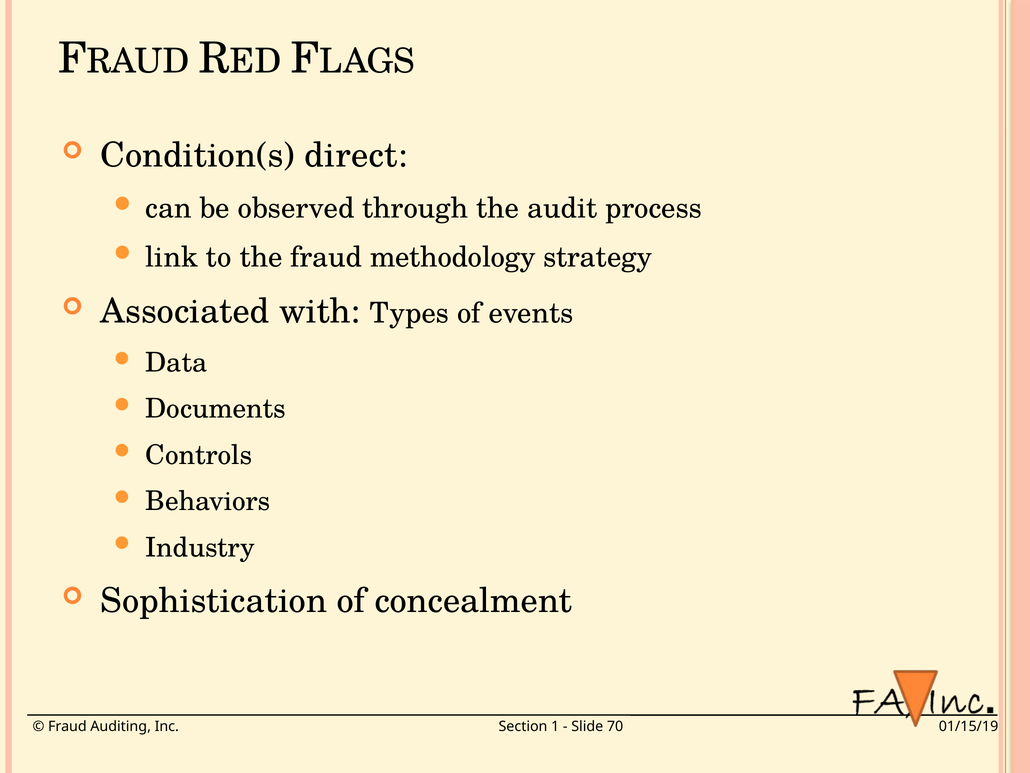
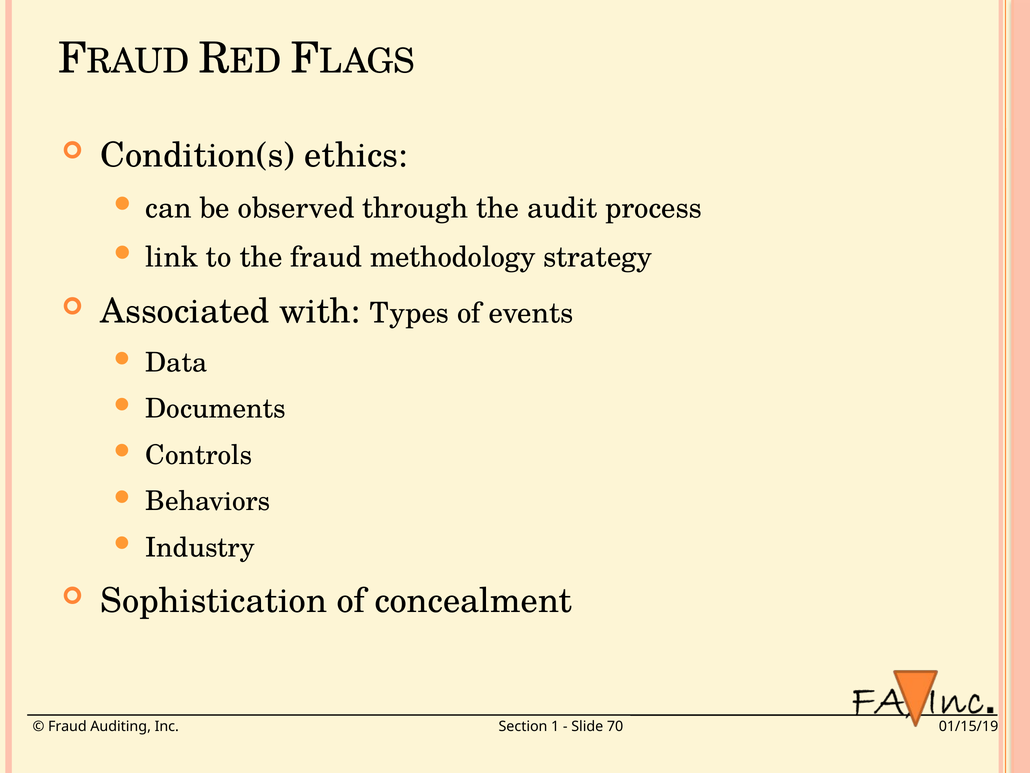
direct: direct -> ethics (356, 155)
